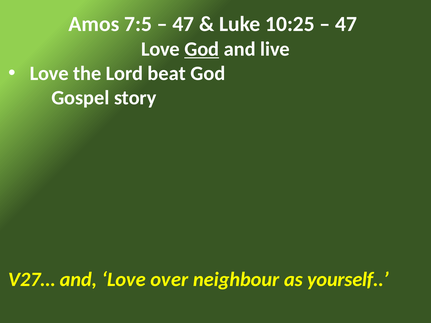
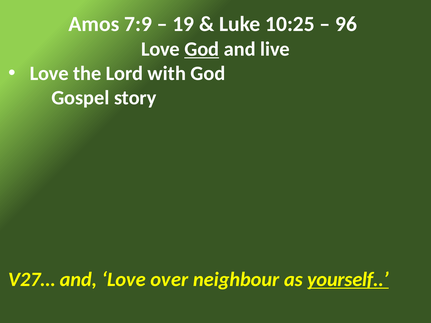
7:5: 7:5 -> 7:9 (138, 24)
47: 47 -> 19 (183, 24)
47: 47 -> 96 (346, 24)
beat: beat -> with (167, 74)
yourself underline: none -> present (348, 280)
